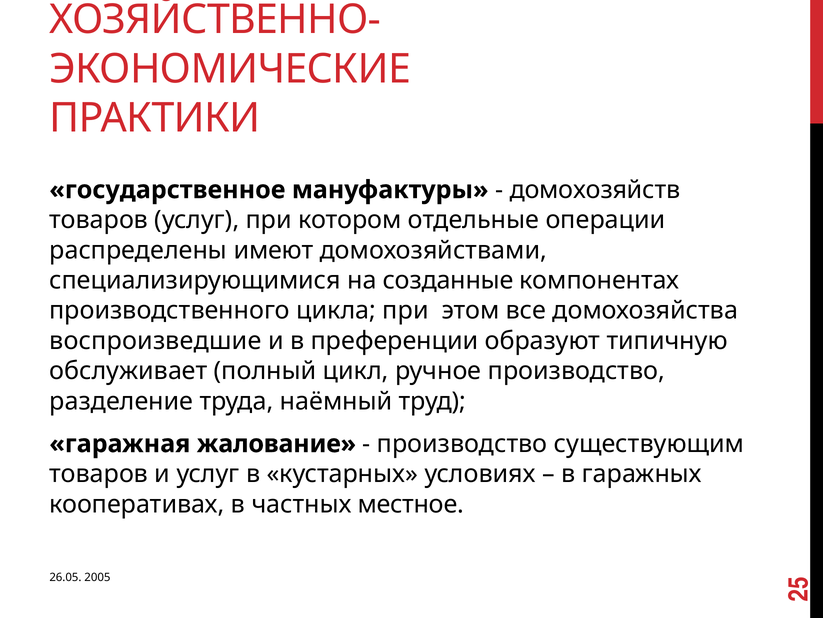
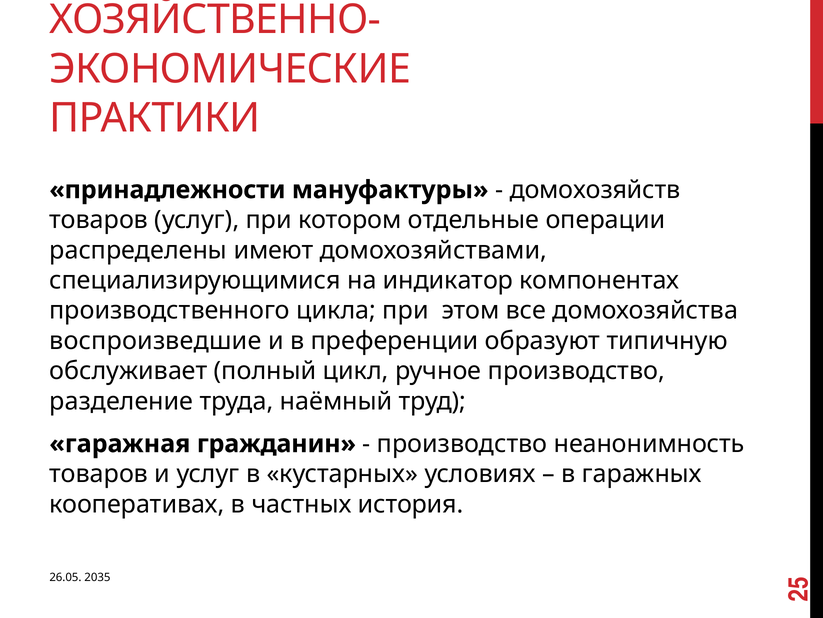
государственное: государственное -> принадлежности (167, 190)
созданные: созданные -> индикатор (448, 280)
жалование: жалование -> гражданин (276, 443)
существующим: существующим -> неанонимность (649, 443)
местное: местное -> история (411, 504)
2005: 2005 -> 2035 (97, 577)
